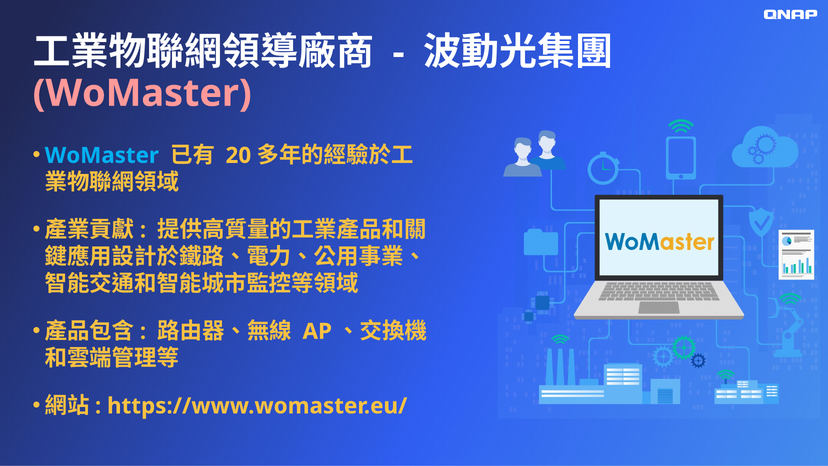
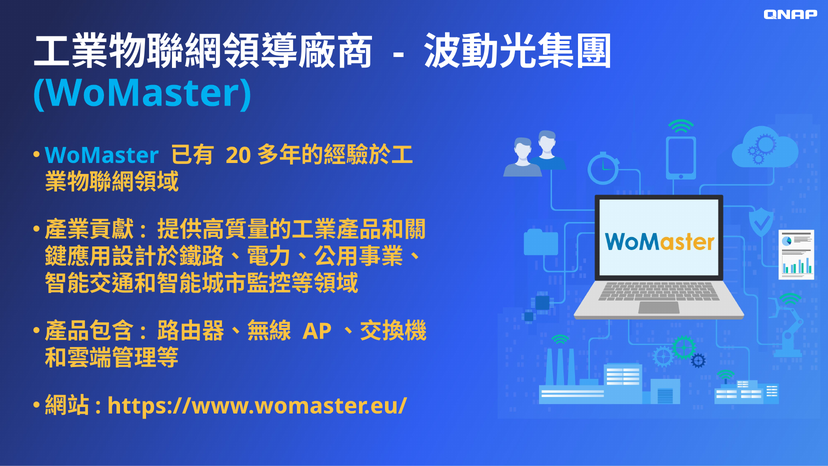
WoMaster colour: pink -> light blue (142, 93)
